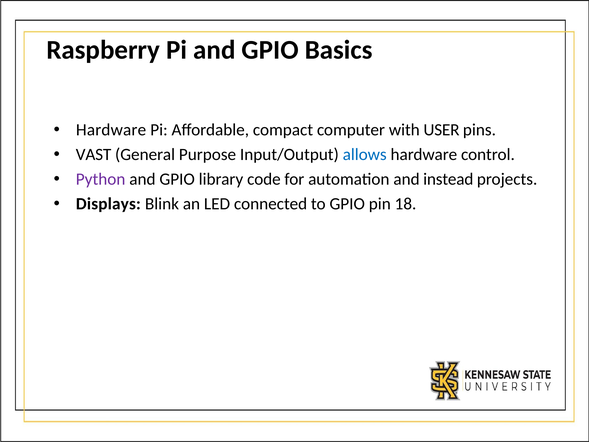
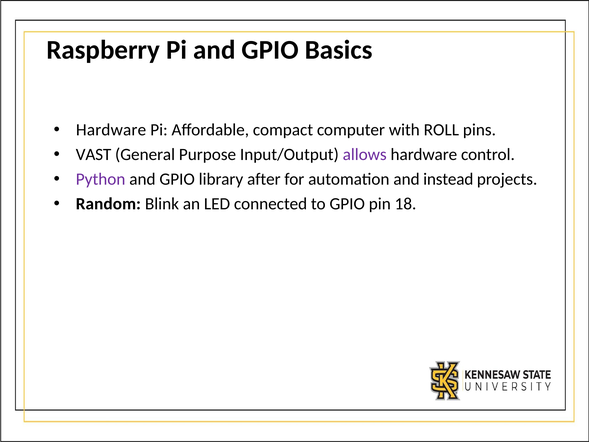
USER: USER -> ROLL (441, 130)
allows colour: blue -> purple (365, 154)
code: code -> after (264, 179)
Displays: Displays -> Random (108, 204)
